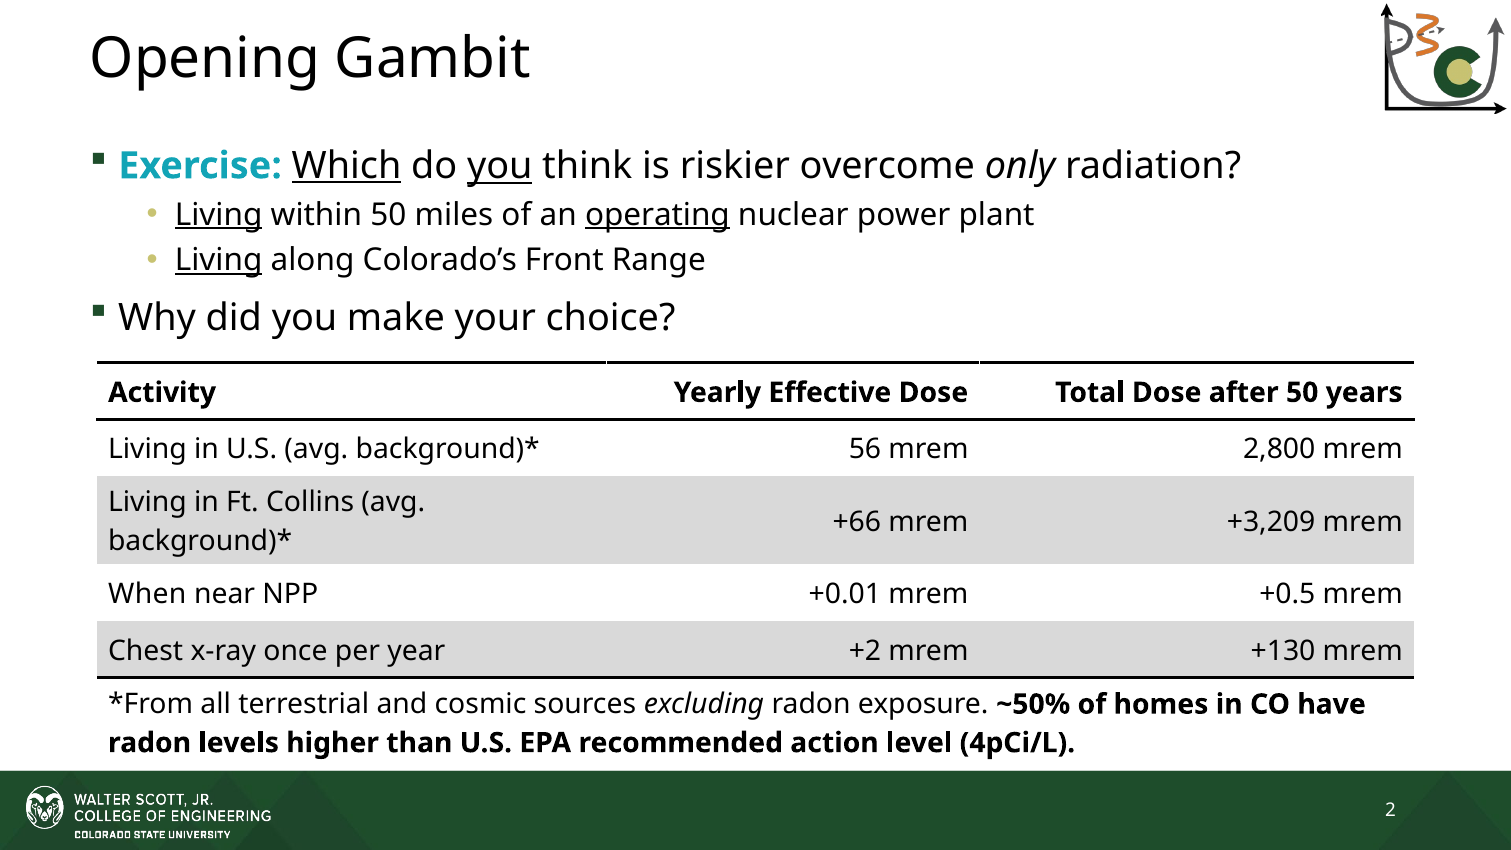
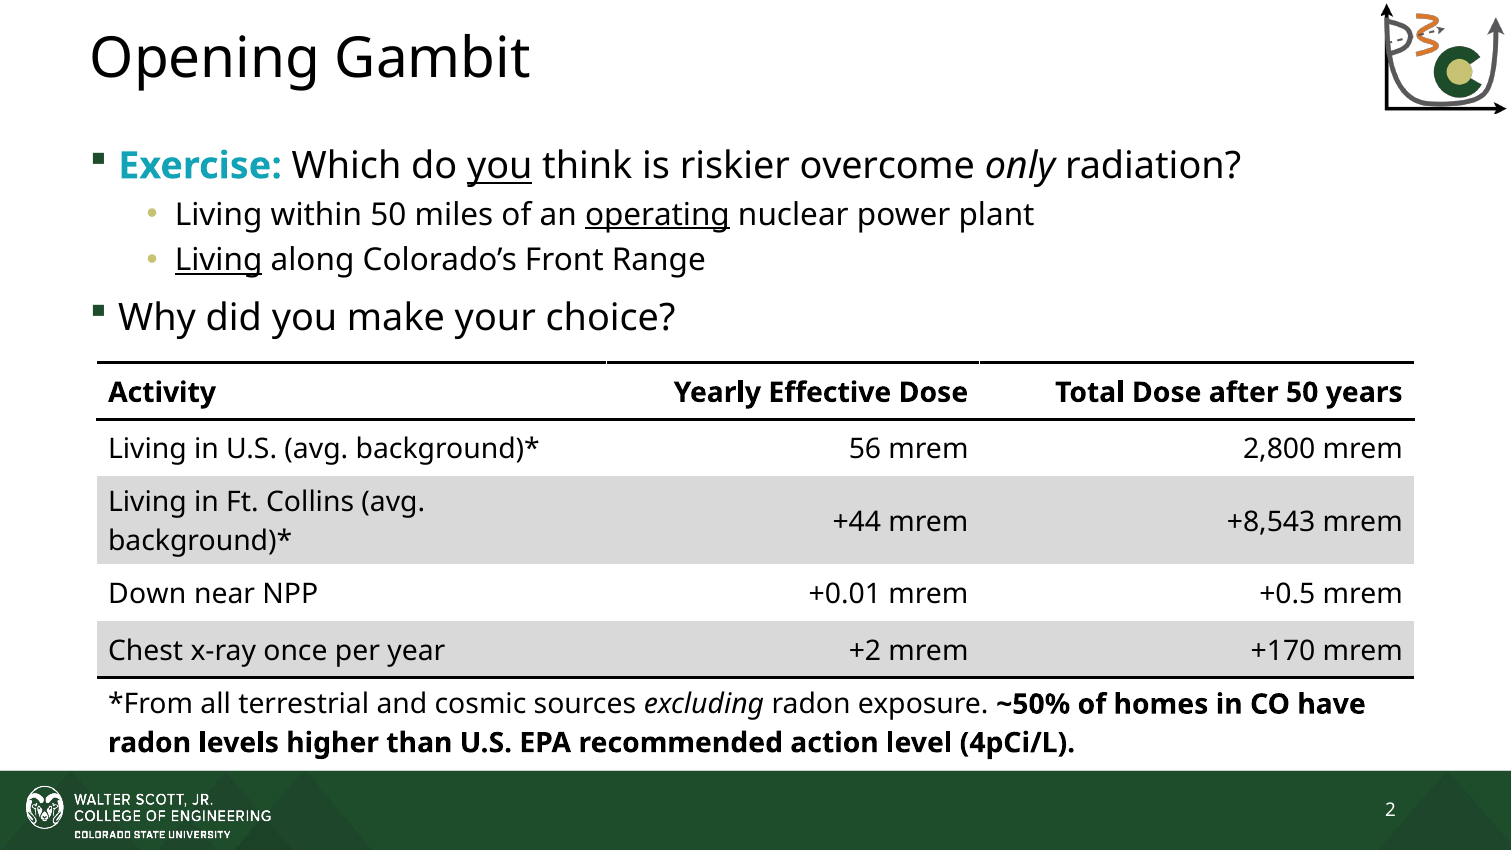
Which underline: present -> none (347, 166)
Living underline: present -> none (219, 215)
+66: +66 -> +44 (857, 522)
+3,209: +3,209 -> +8,543 (1271, 522)
When: When -> Down (147, 594)
+130: +130 -> +170 (1283, 651)
